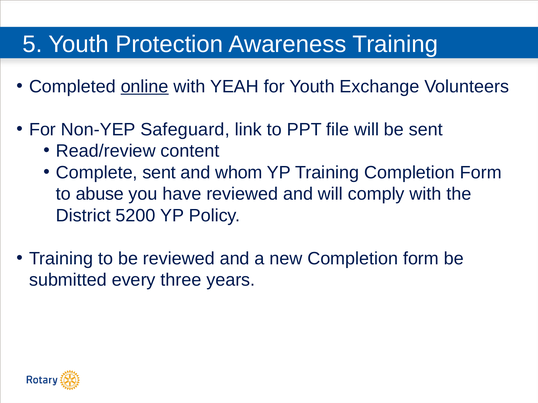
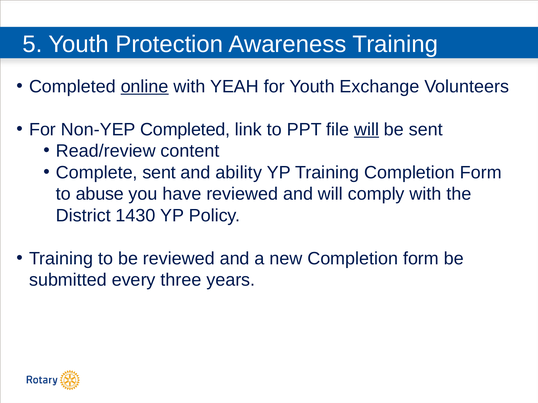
Non-YEP Safeguard: Safeguard -> Completed (185, 130)
will underline: none -> present (367, 130)
whom: whom -> ability (239, 173)
5200: 5200 -> 1430 (136, 216)
